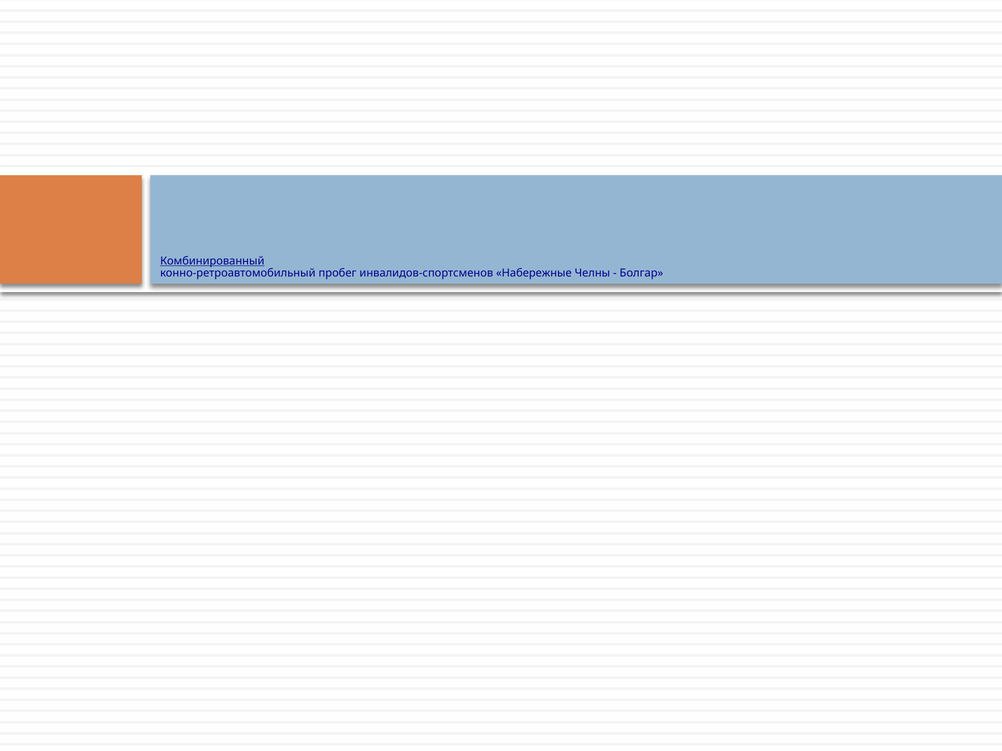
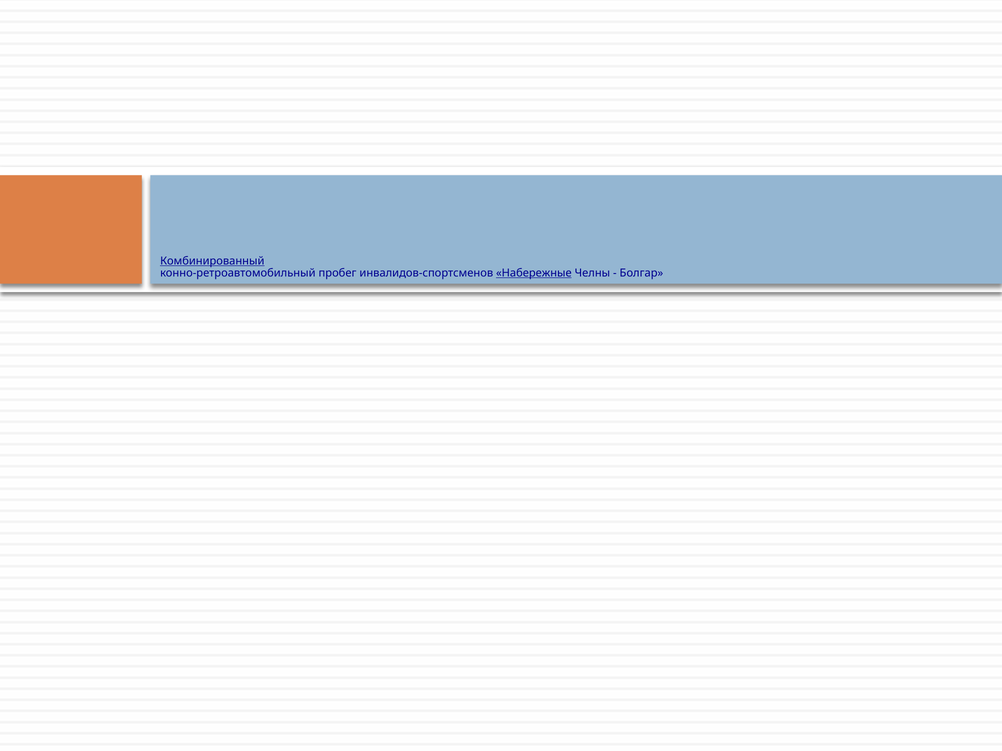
Набережные underline: none -> present (534, 273)
